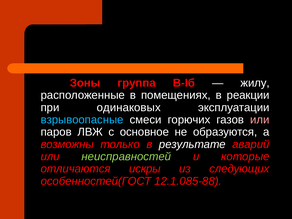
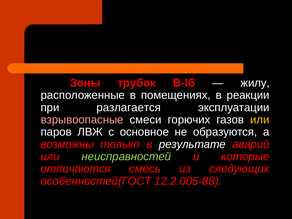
группа: группа -> трубок (137, 83)
одинаковых: одинаковых -> разлагается (129, 107)
взрывоопасные colour: light blue -> pink (82, 120)
или colour: pink -> yellow (260, 120)
искры: искры -> смесь (145, 169)
12.1.085-88: 12.1.085-88 -> 12.2.005-88 (188, 181)
